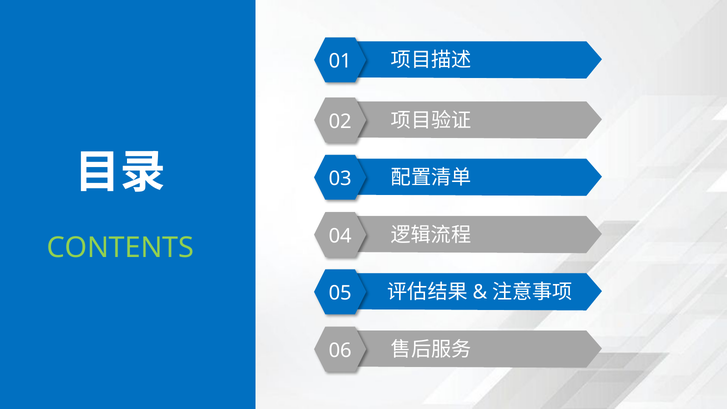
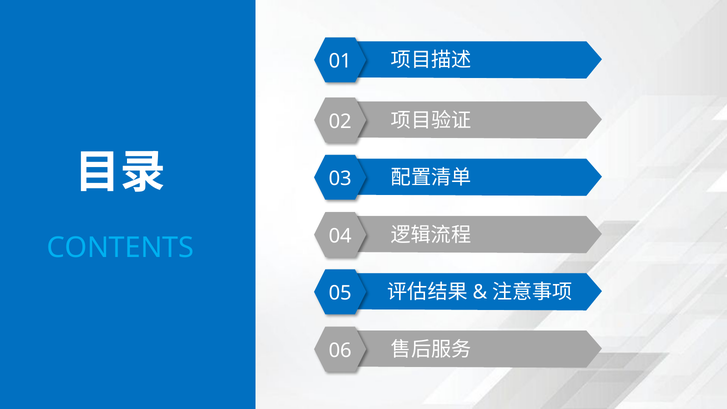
CONTENTS colour: light green -> light blue (120, 247)
